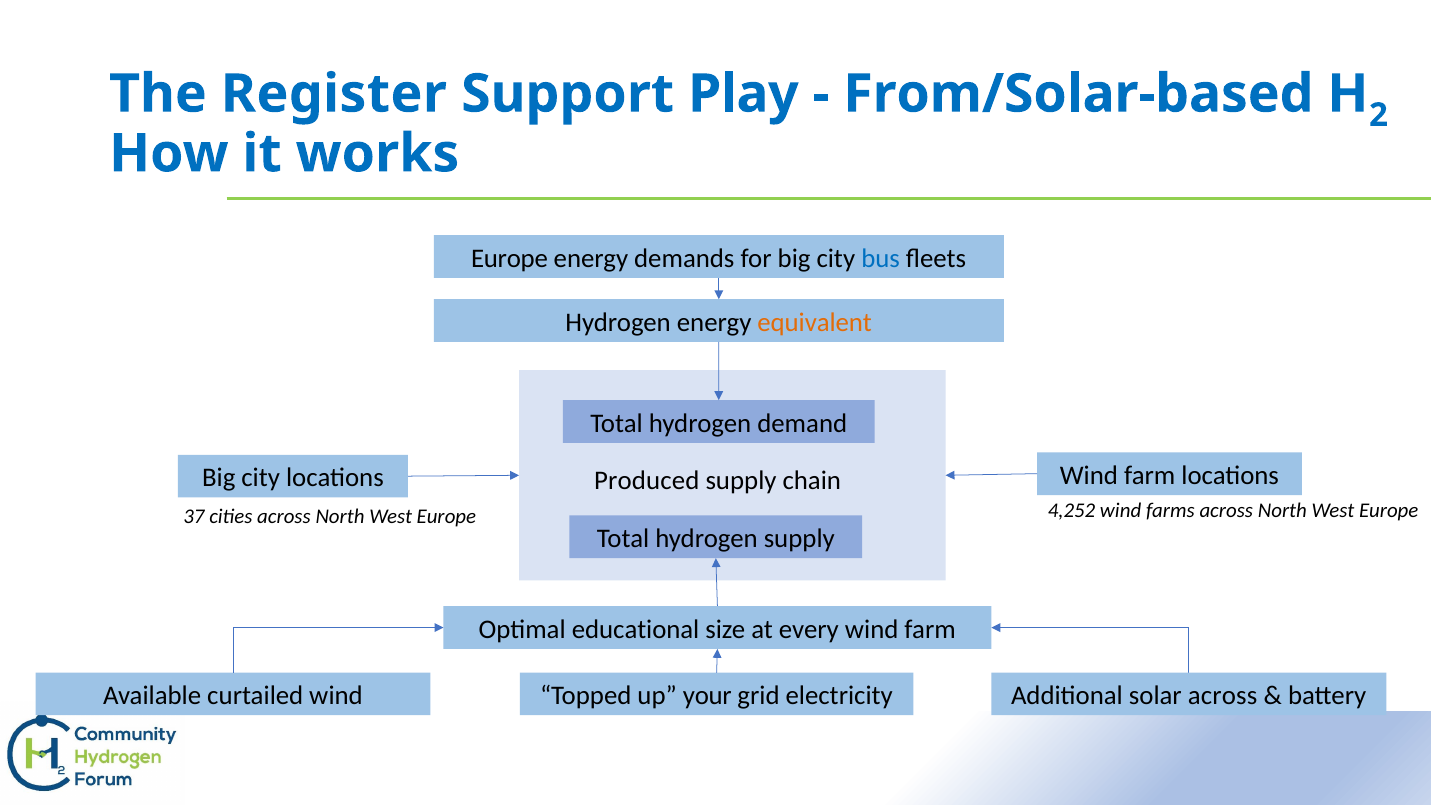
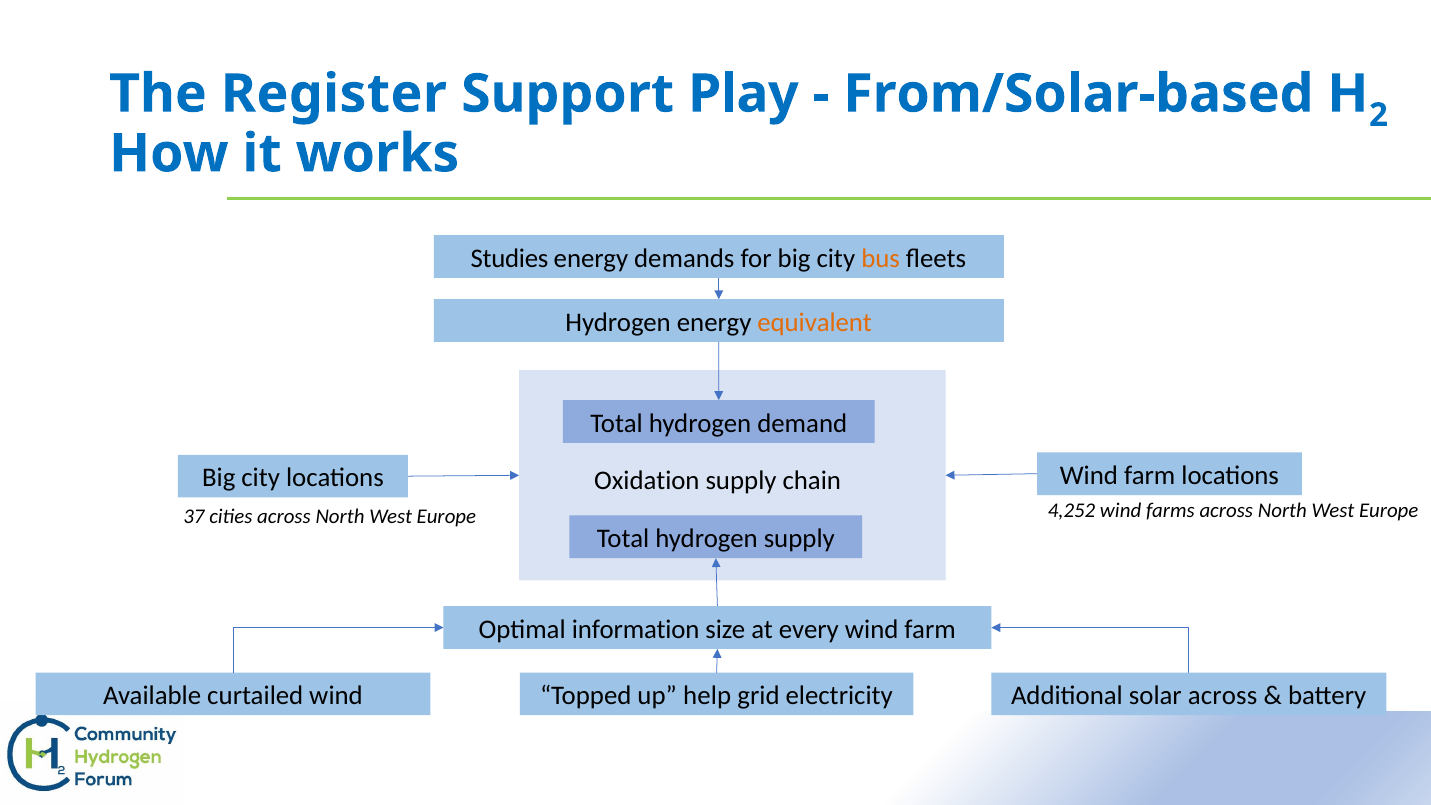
Europe: Europe -> Studies (509, 258)
bus colour: blue -> orange (881, 258)
Produced: Produced -> Oxidation (647, 481)
educational: educational -> information (636, 629)
your: your -> help (707, 696)
